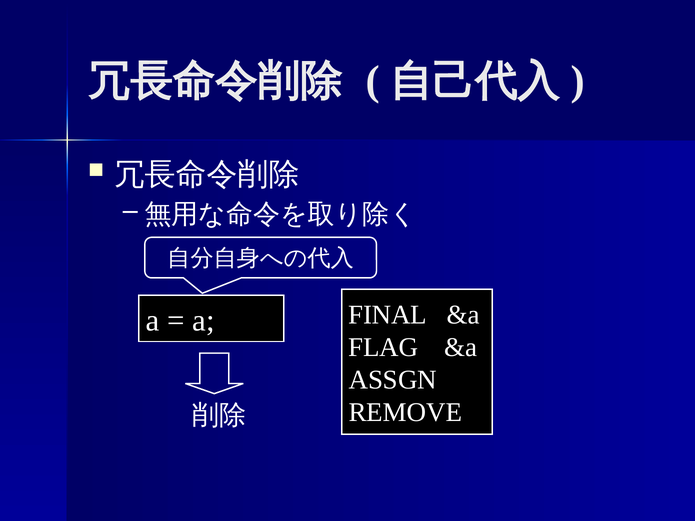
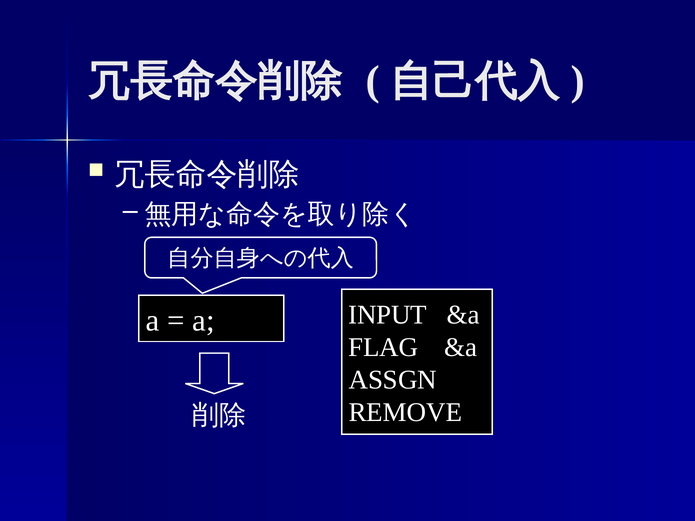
FINAL: FINAL -> INPUT (388, 315)
